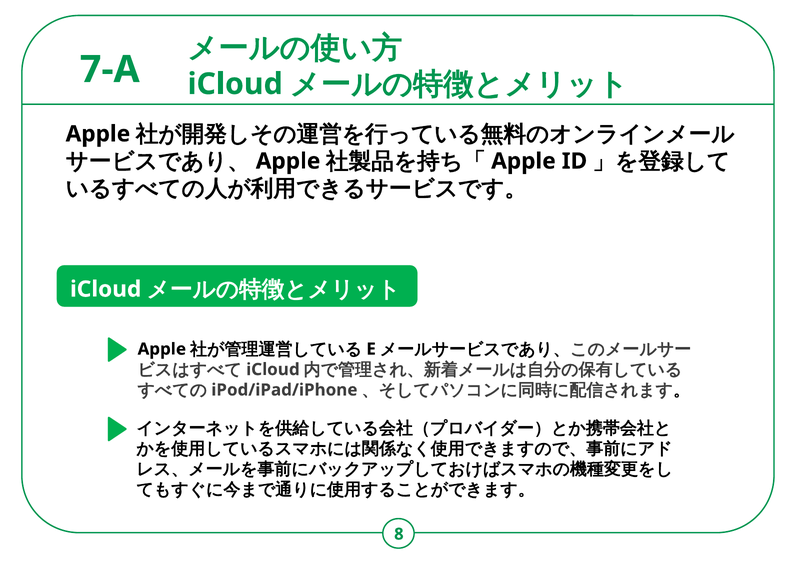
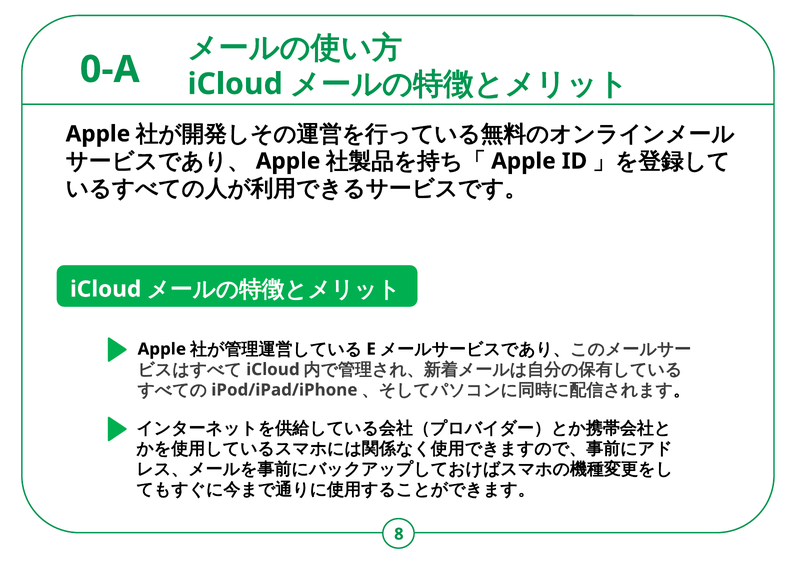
7-A: 7-A -> 0-A (110, 70)
